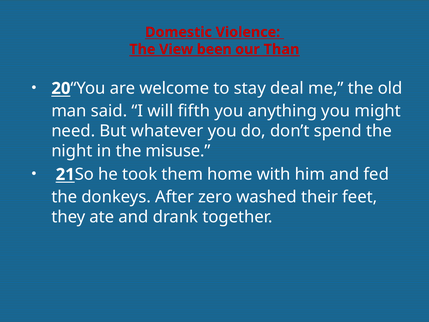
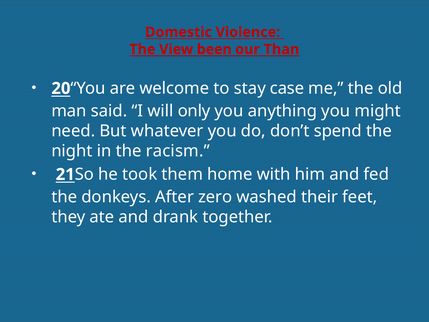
deal: deal -> case (287, 88)
fifth: fifth -> only (194, 111)
misuse: misuse -> racism (178, 151)
